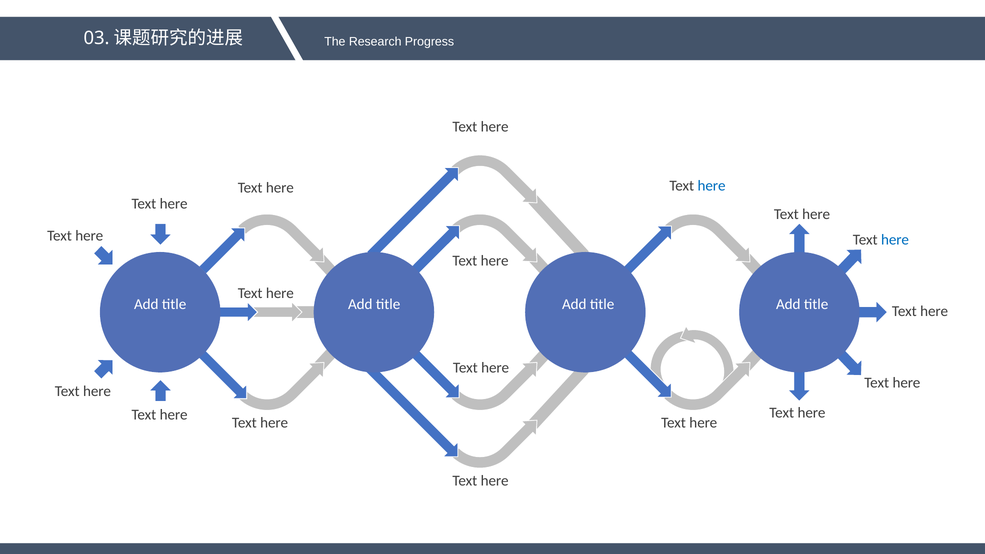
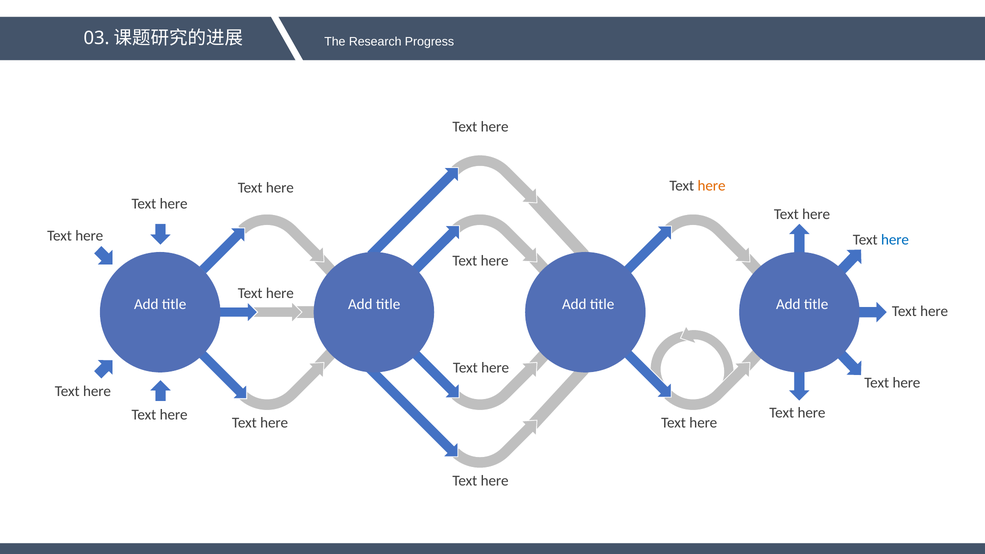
here colour: blue -> orange (712, 186)
